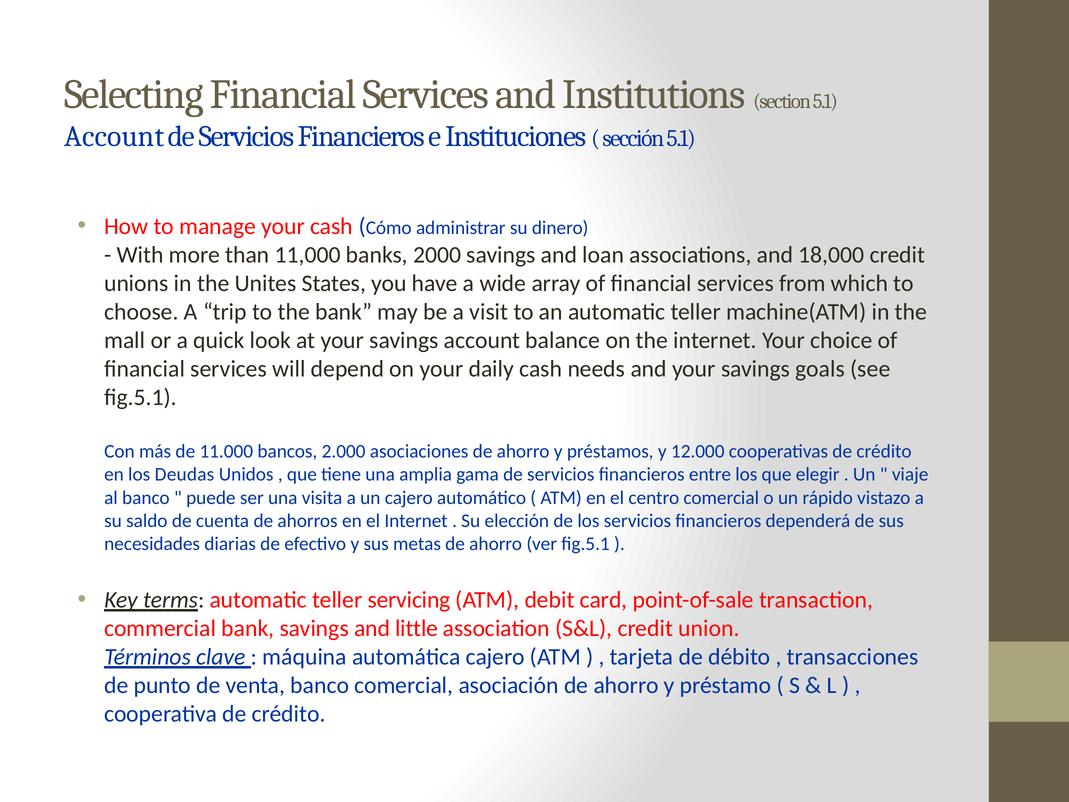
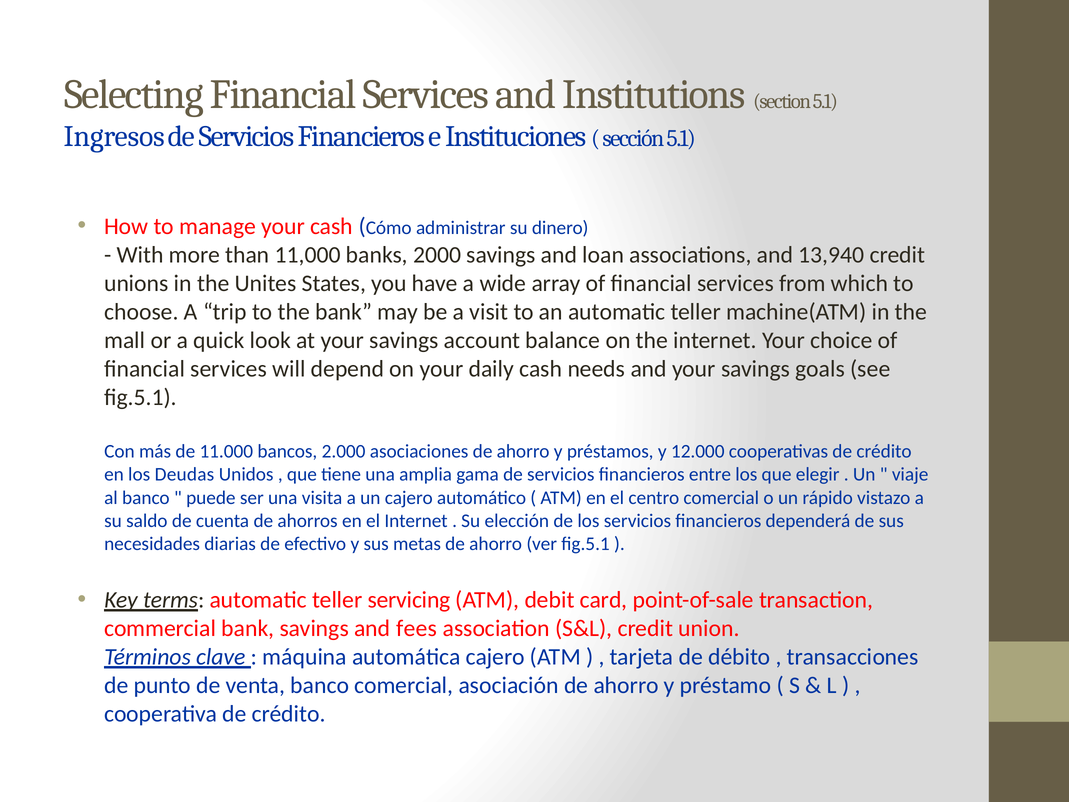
Account: Account -> Ingresos (114, 137)
18,000: 18,000 -> 13,940 (831, 255)
little: little -> fees (416, 628)
